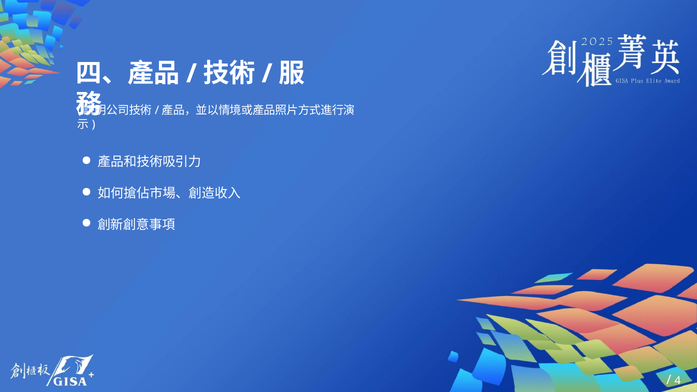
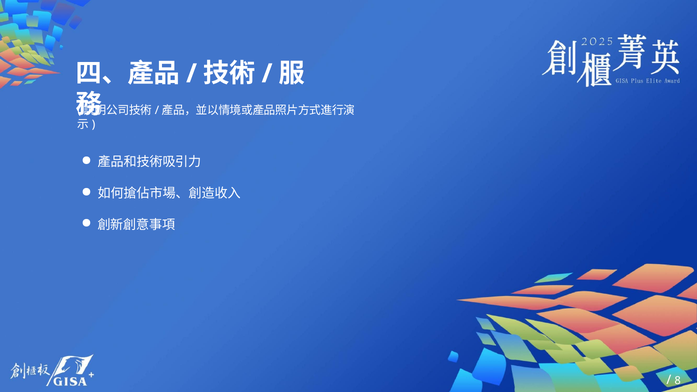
4: 4 -> 8 (678, 381)
